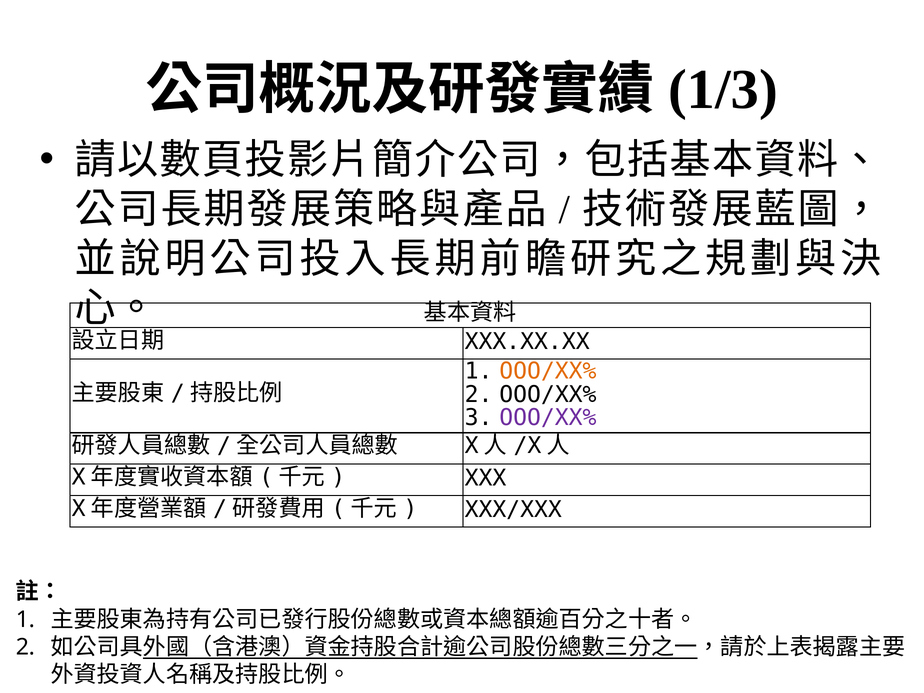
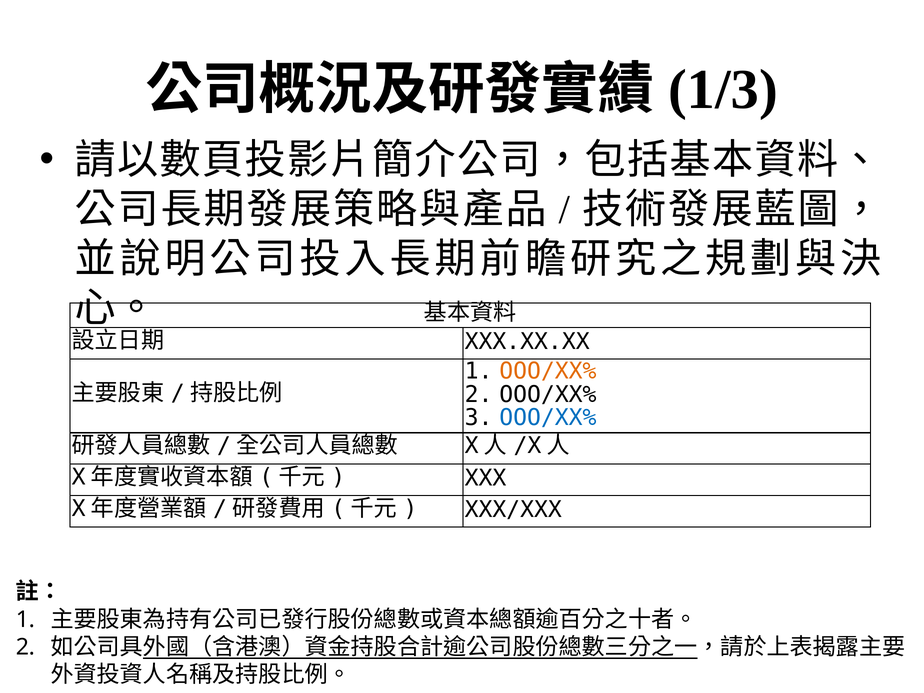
OOO/XX% colour: purple -> blue (548, 418)
